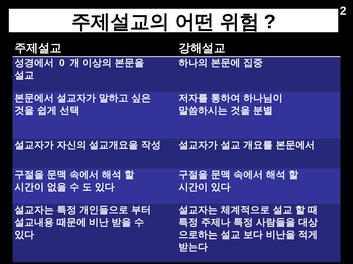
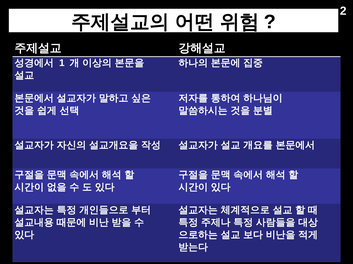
0: 0 -> 1 (62, 63)
